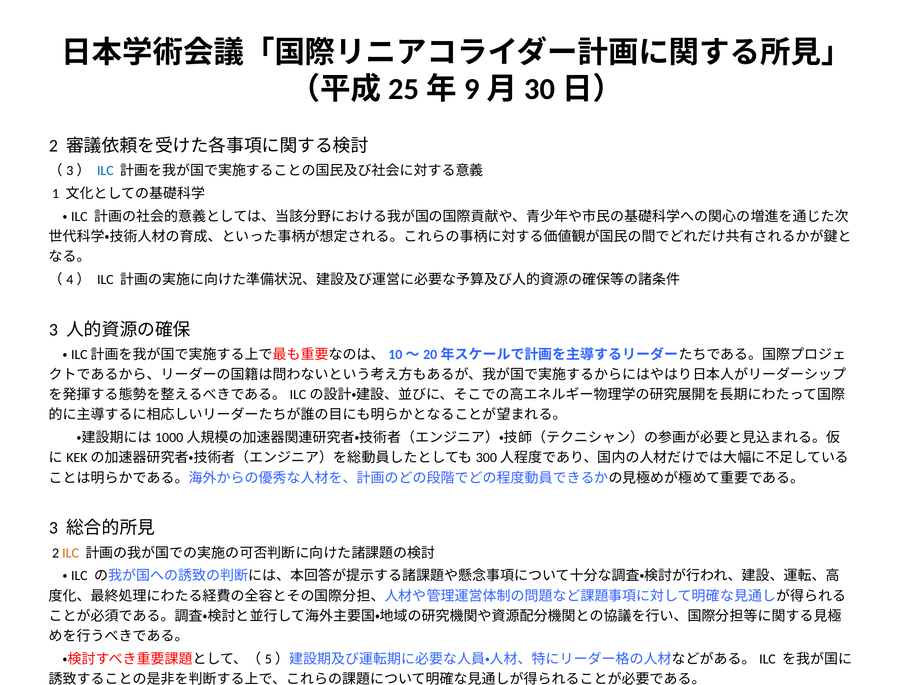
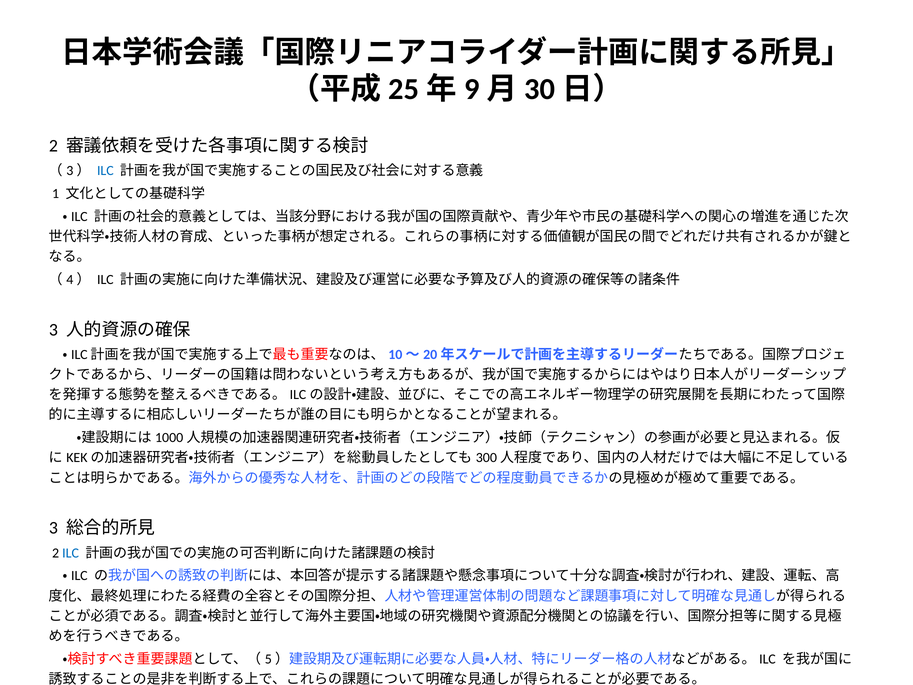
ILC colour: orange -> blue (71, 553)
